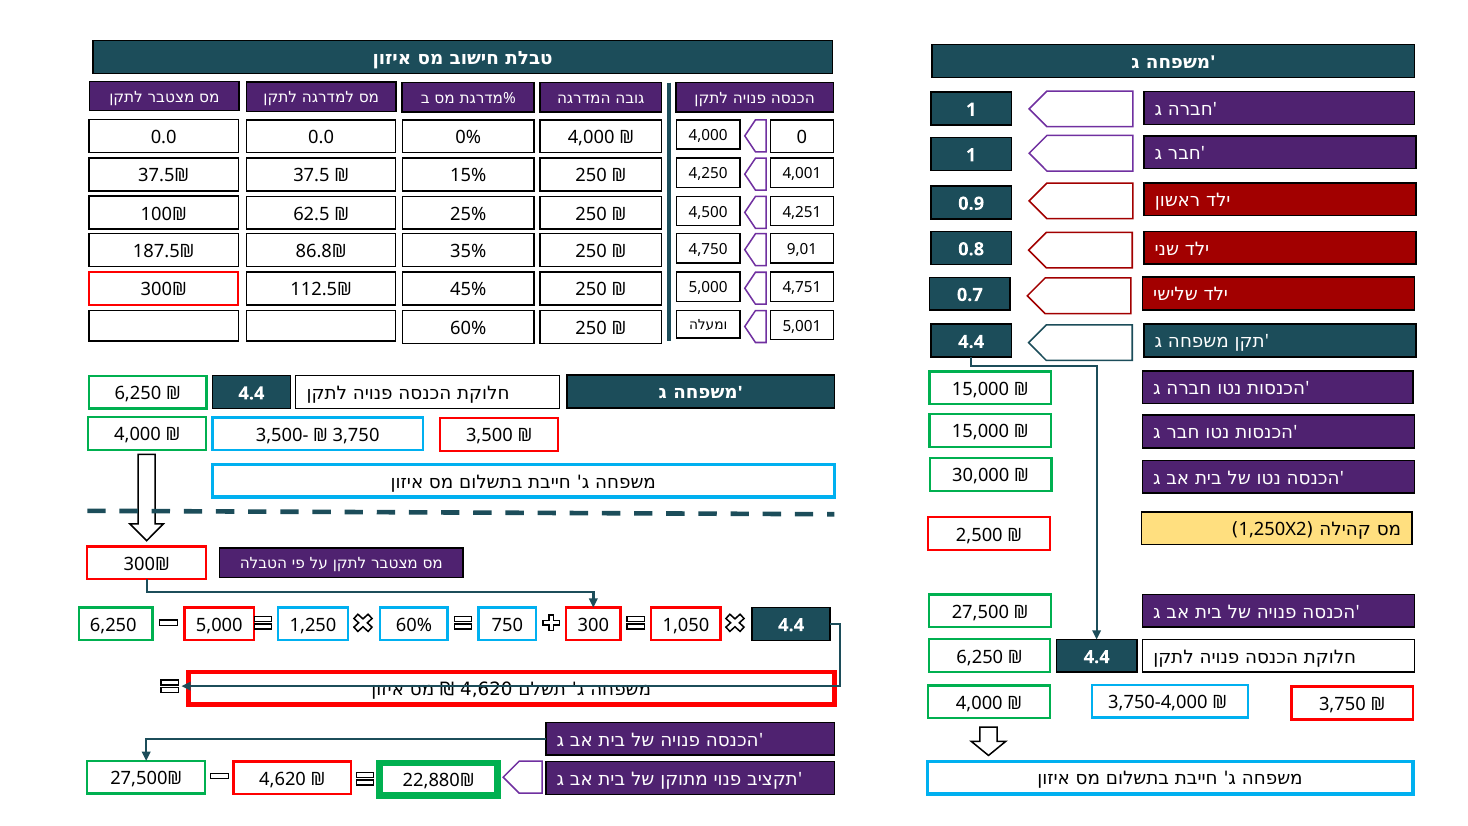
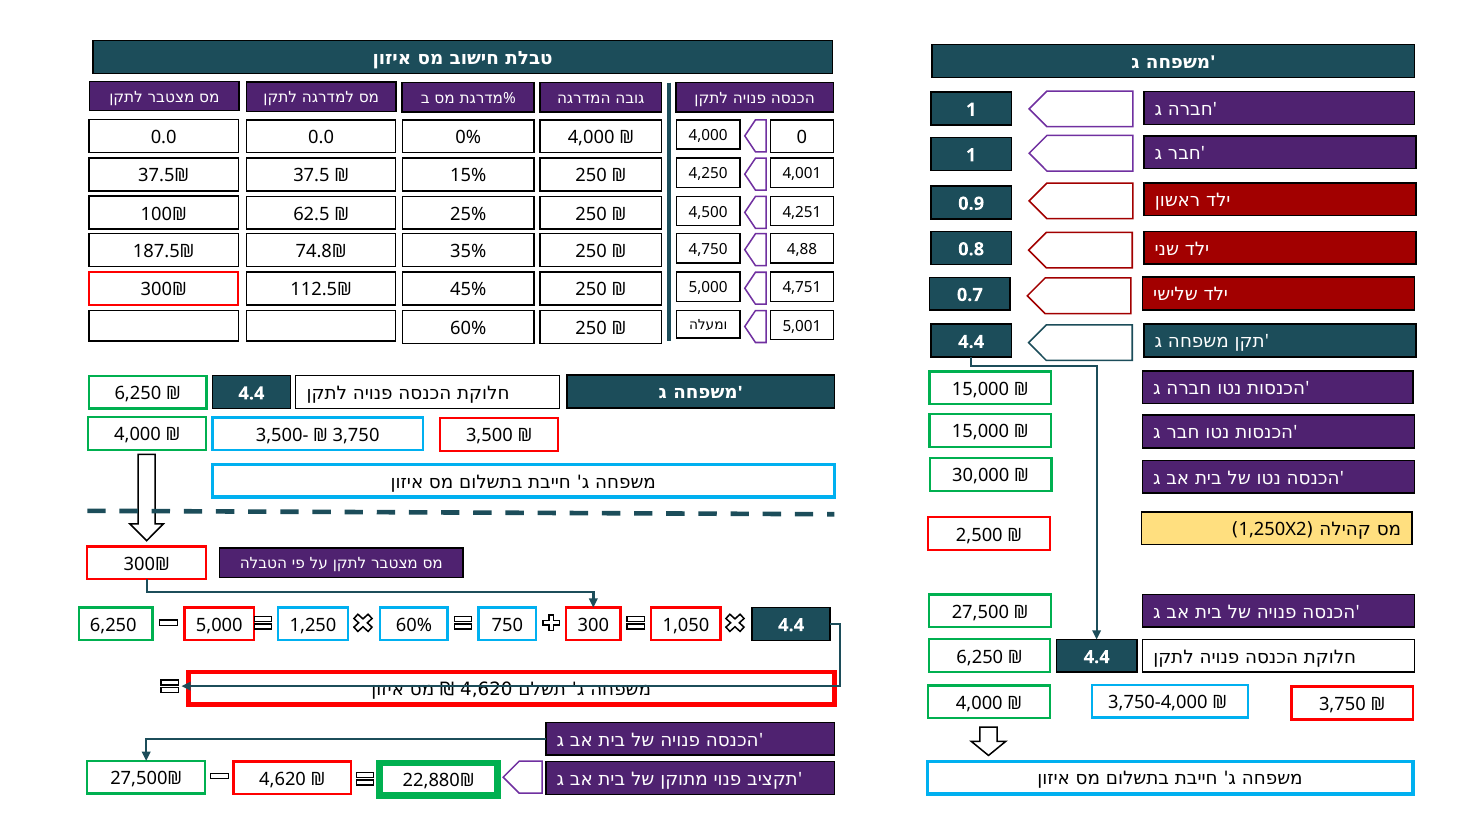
9,01: 9,01 -> 4,88 (802, 249)
86.8₪: 86.8₪ -> 74.8₪ (321, 251)
